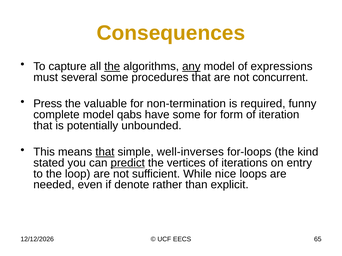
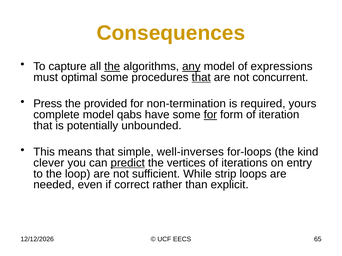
several: several -> optimal (79, 77)
that underline: none -> present (201, 77)
valuable: valuable -> provided (106, 104)
funny: funny -> yours (303, 104)
for underline: none -> present (210, 115)
that underline: present -> none (105, 152)
stated: stated -> clever (49, 163)
nice: nice -> strip (226, 174)
denote: denote -> correct (132, 185)
